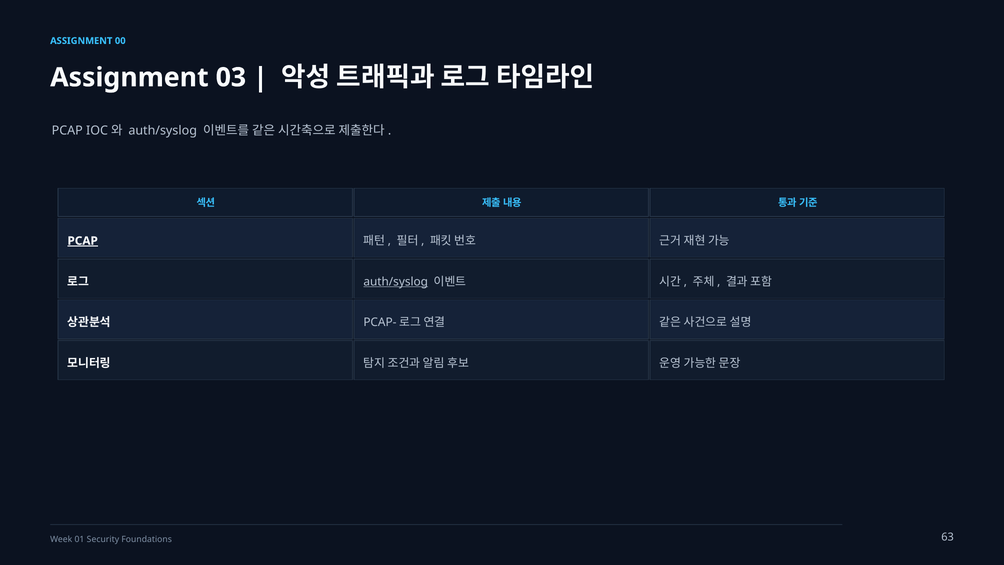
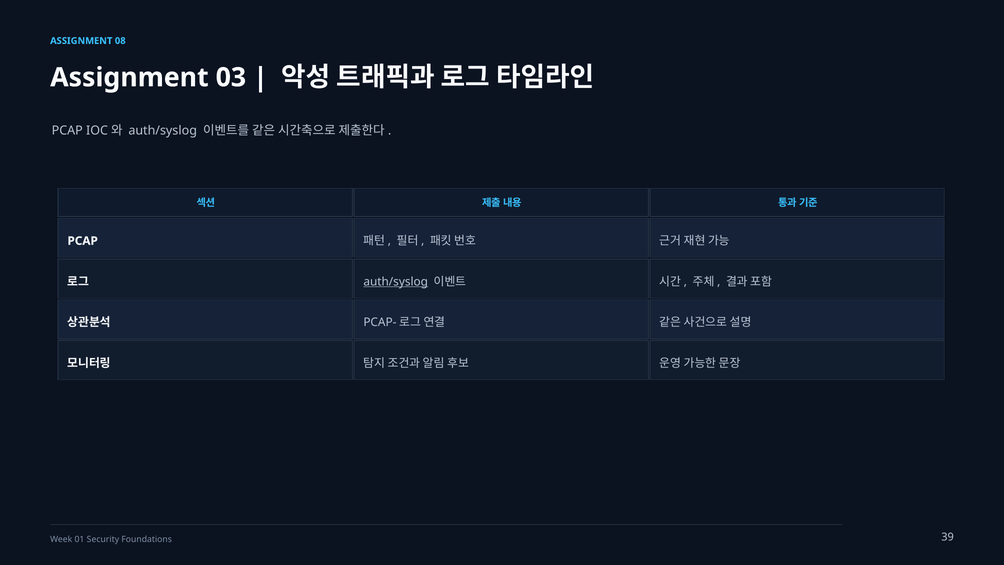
00: 00 -> 08 (120, 41)
PCAP underline: present -> none (83, 241)
63: 63 -> 39 (948, 537)
